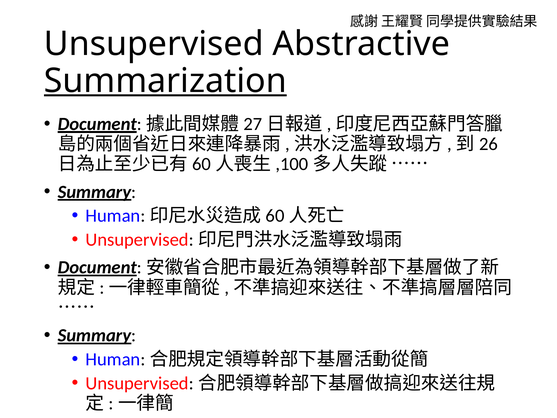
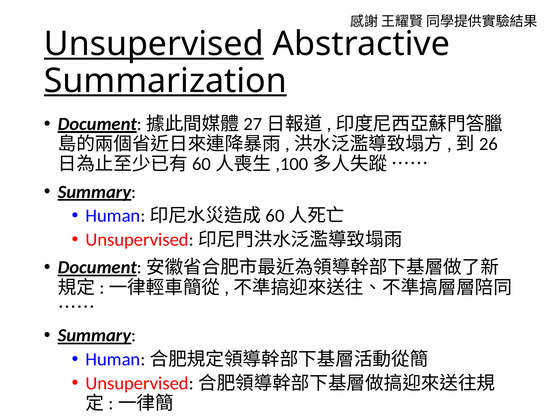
Unsupervised underline: none -> present (154, 44)
